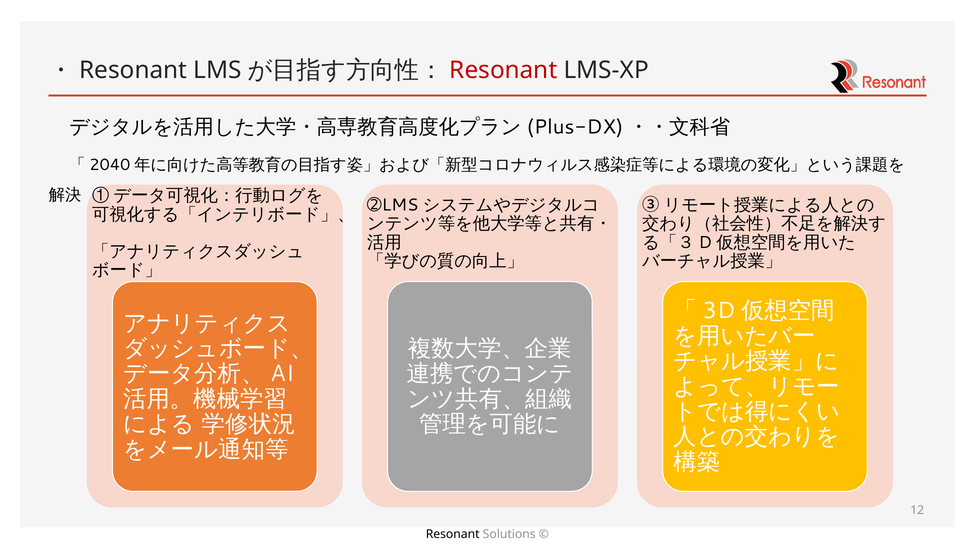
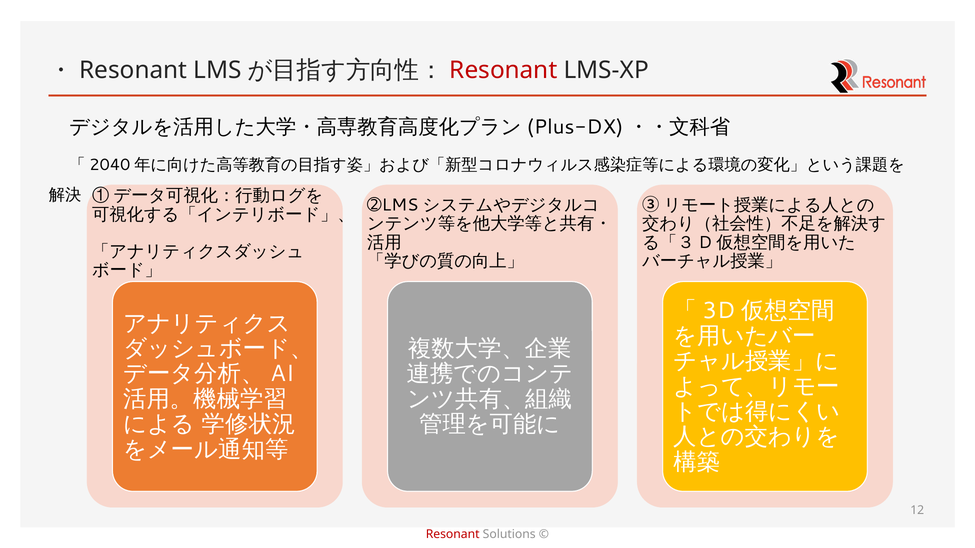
Resonant colour: black -> red (453, 535)
